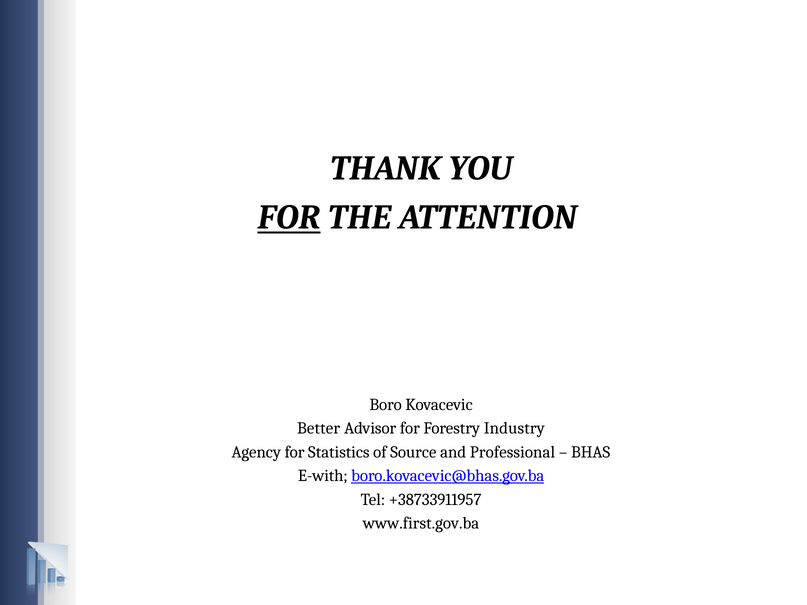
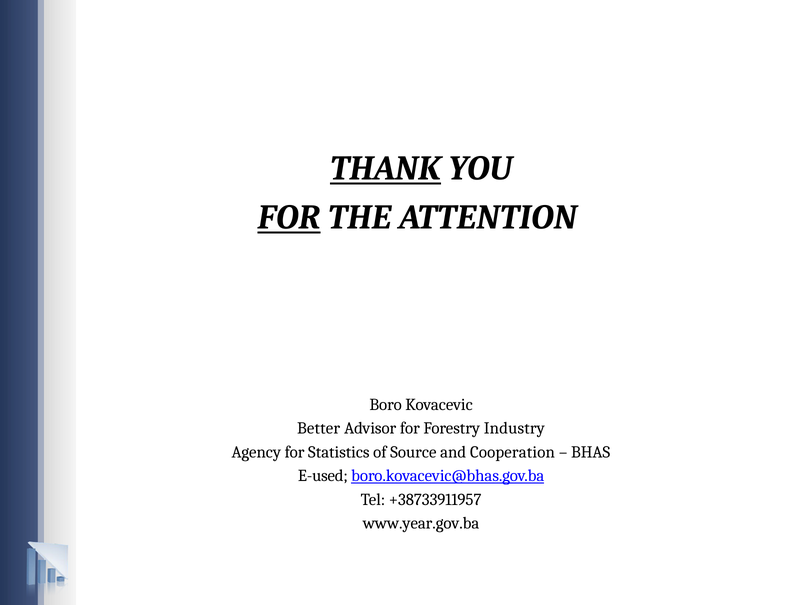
THANK underline: none -> present (385, 169)
Professional: Professional -> Cooperation (512, 452)
E-with: E-with -> E-used (323, 476)
www.first.gov.ba: www.first.gov.ba -> www.year.gov.ba (421, 523)
